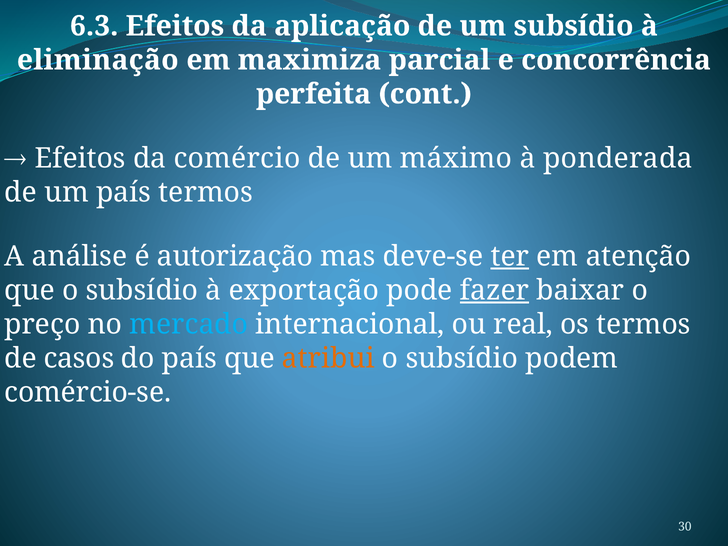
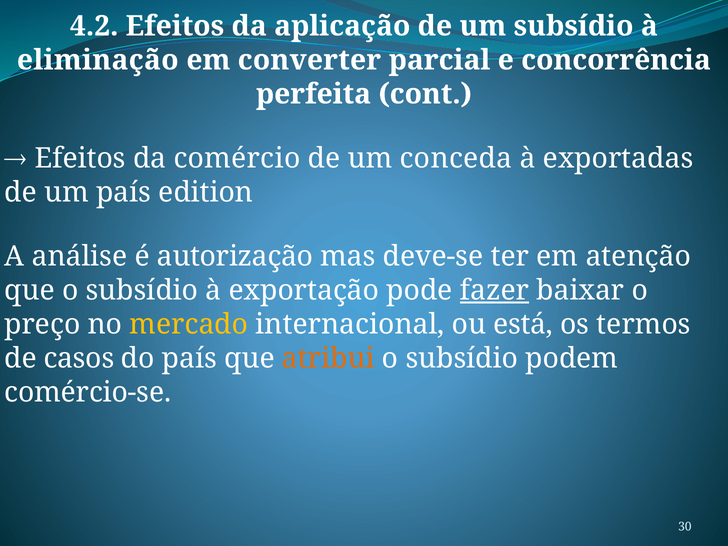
6.3: 6.3 -> 4.2 (94, 26)
maximiza: maximiza -> converter (309, 60)
máximo: máximo -> conceda (456, 158)
ponderada: ponderada -> exportadas (618, 158)
país termos: termos -> edition (206, 192)
ter underline: present -> none (510, 256)
mercado colour: light blue -> yellow (189, 324)
real: real -> está (523, 324)
